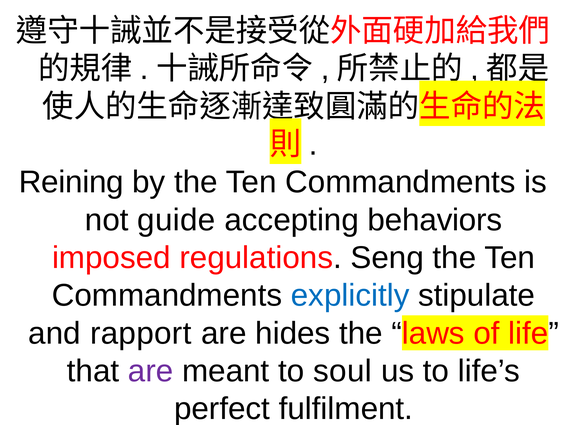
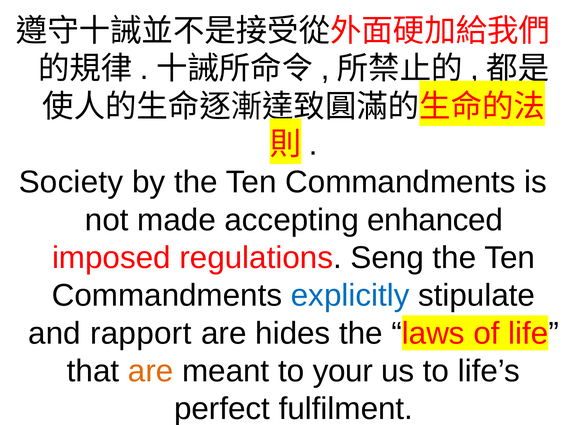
Reining: Reining -> Society (71, 182)
guide: guide -> made (177, 220)
behaviors: behaviors -> enhanced (435, 220)
are colour: purple -> orange (151, 371)
soul: soul -> your (343, 371)
